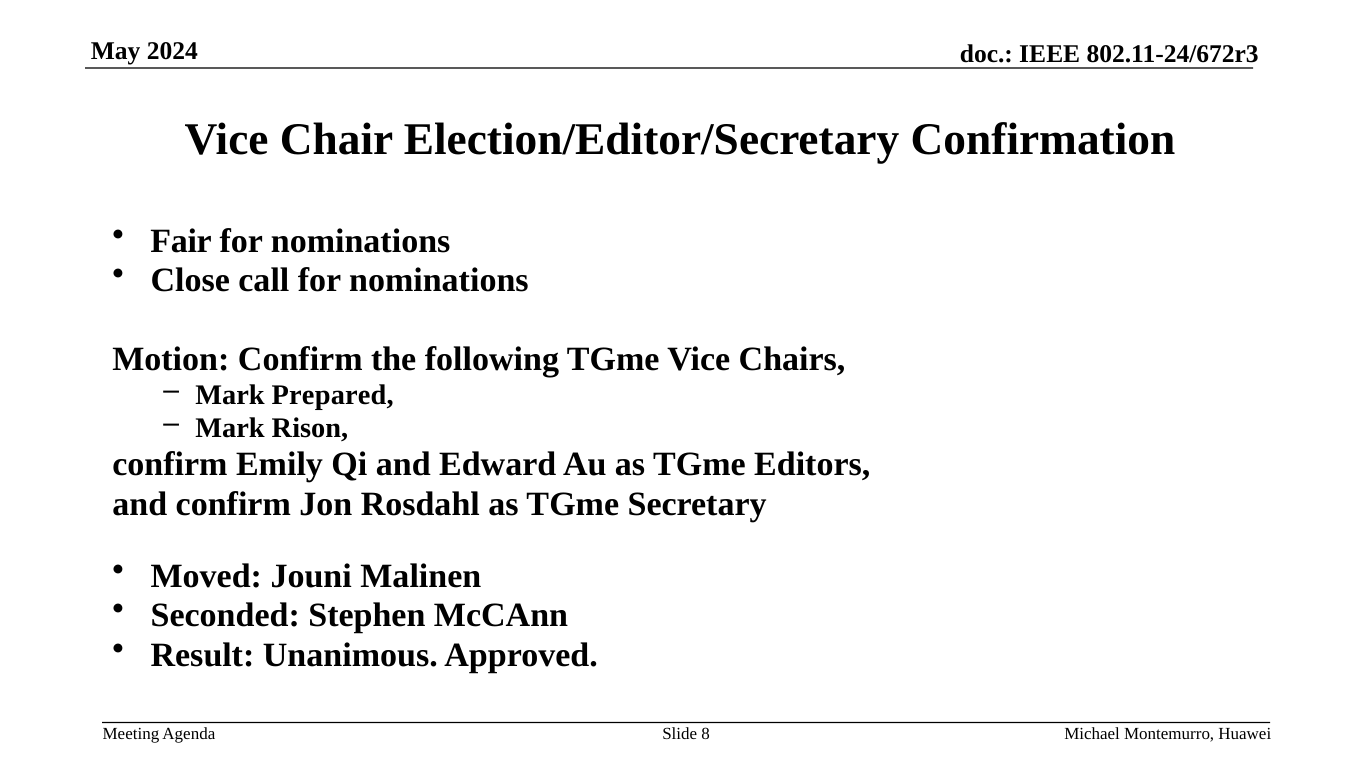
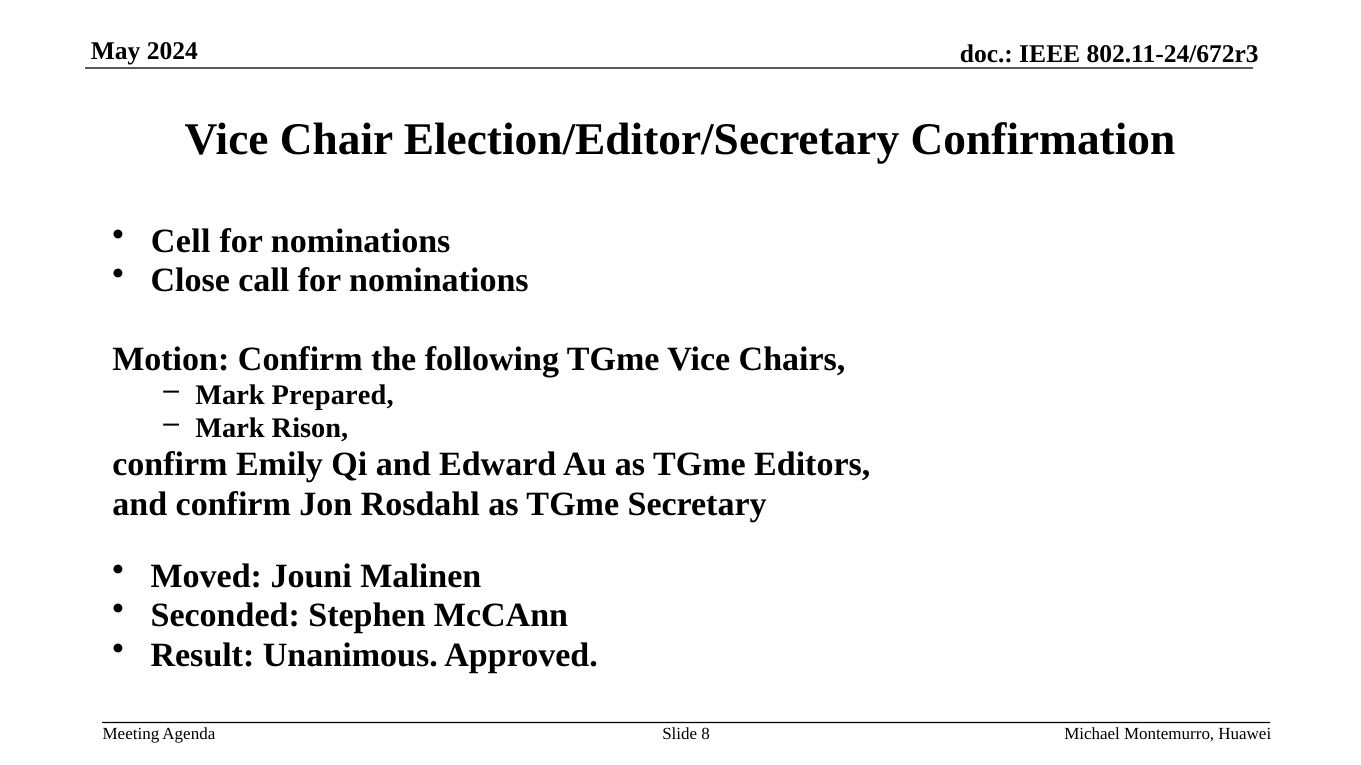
Fair: Fair -> Cell (181, 241)
